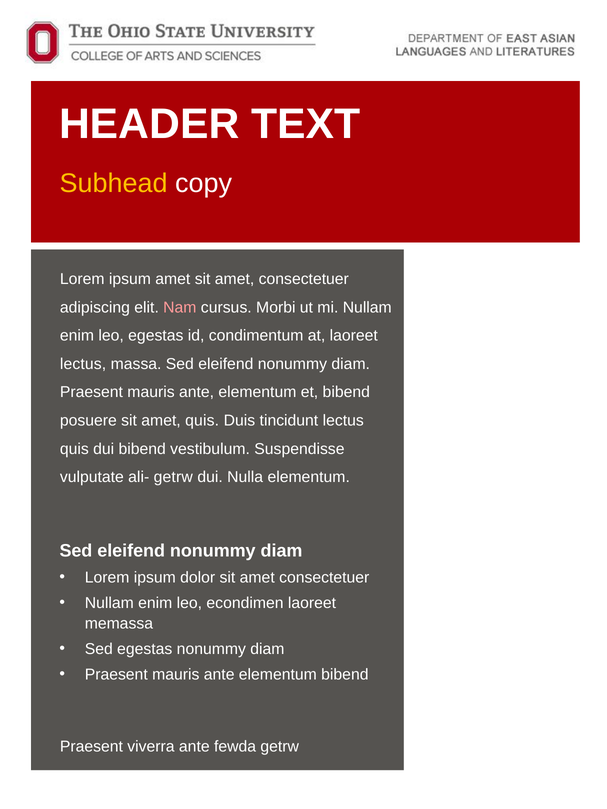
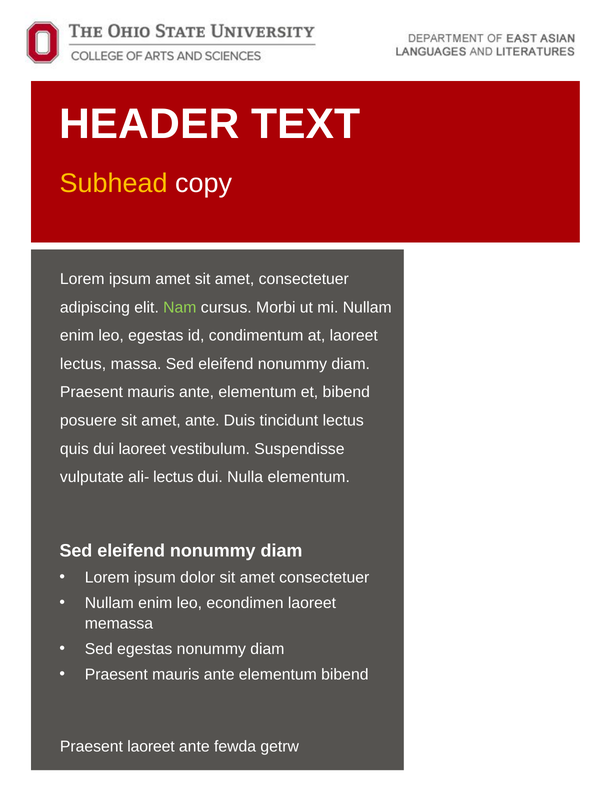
Nam colour: pink -> light green (180, 307)
amet quis: quis -> ante (202, 421)
dui bibend: bibend -> laoreet (142, 449)
ali- getrw: getrw -> lectus (173, 477)
Praesent viverra: viverra -> laoreet (151, 747)
